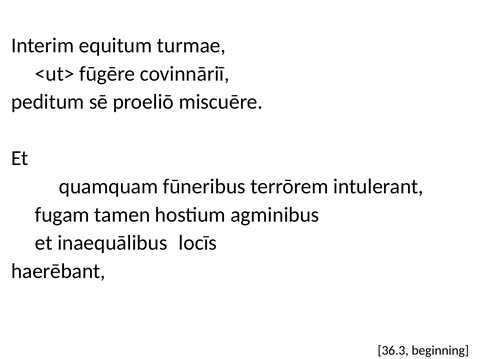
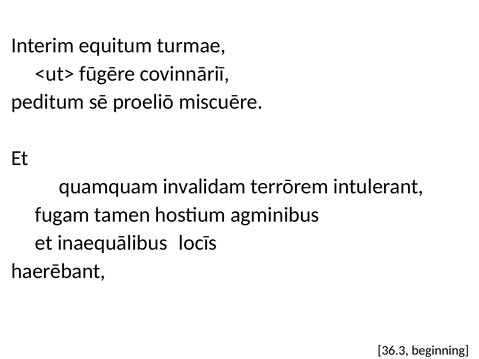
fūneribus: fūneribus -> invalidam (204, 187)
